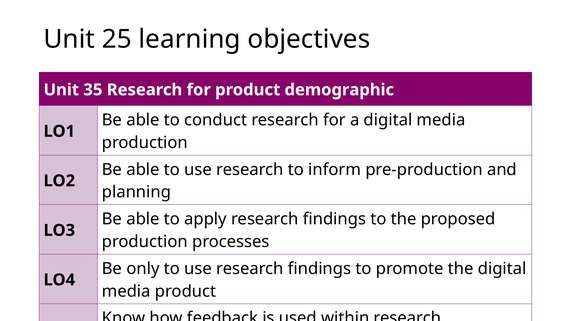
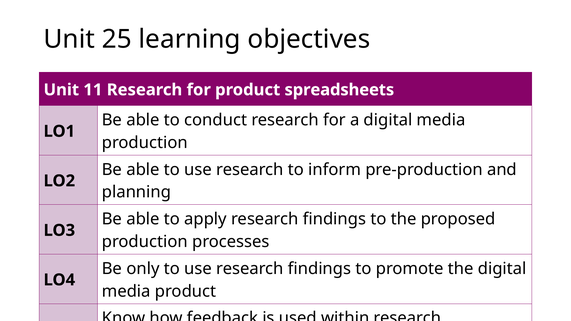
35: 35 -> 11 (93, 90)
demographic: demographic -> spreadsheets (339, 90)
